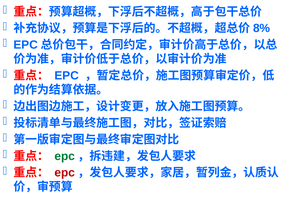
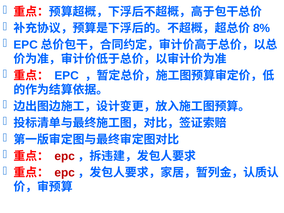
epc colour: green -> red (65, 156)
